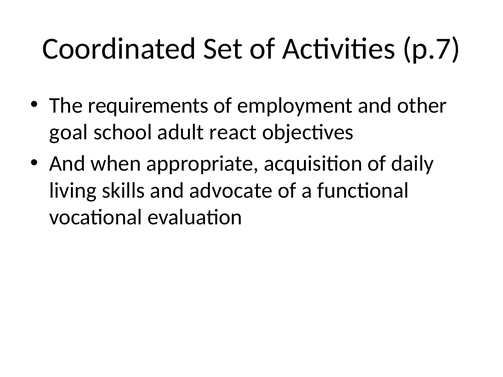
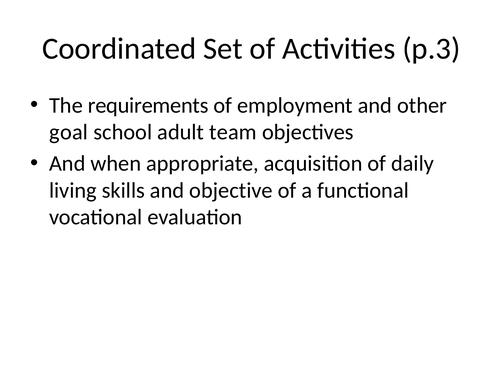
p.7: p.7 -> p.3 (431, 49)
react: react -> team (233, 132)
advocate: advocate -> objective (231, 190)
